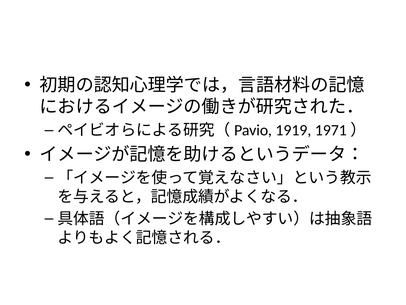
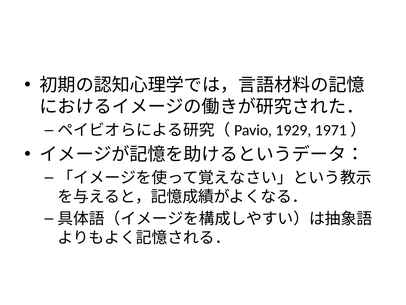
1919: 1919 -> 1929 (293, 130)
